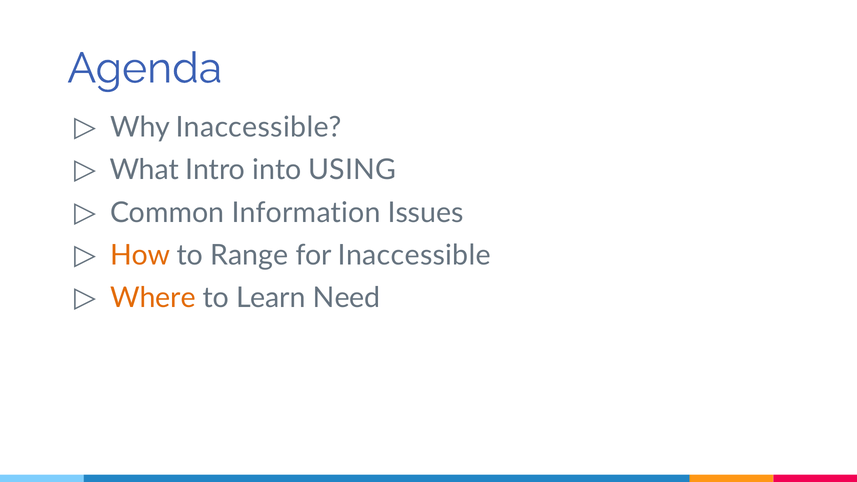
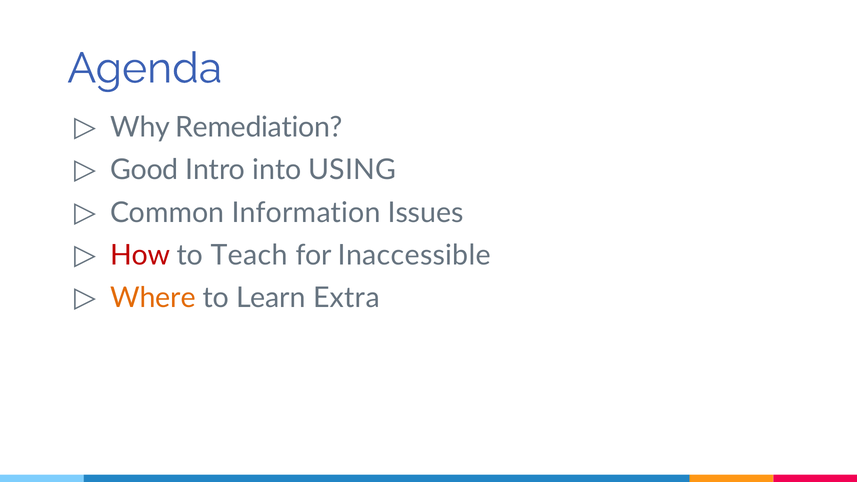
Why Inaccessible: Inaccessible -> Remediation (259, 127)
What: What -> Good (144, 170)
How colour: orange -> red (140, 255)
Range: Range -> Teach (249, 255)
Need: Need -> Extra (346, 298)
